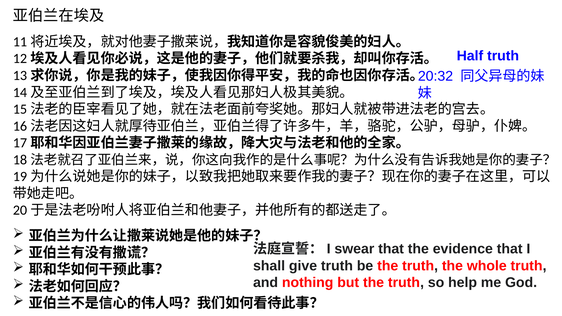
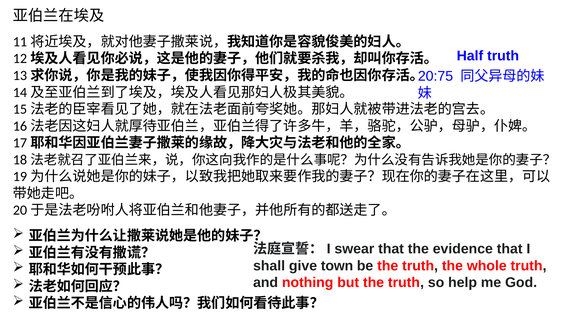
20:32: 20:32 -> 20:75 (435, 76)
give truth: truth -> town (337, 266)
